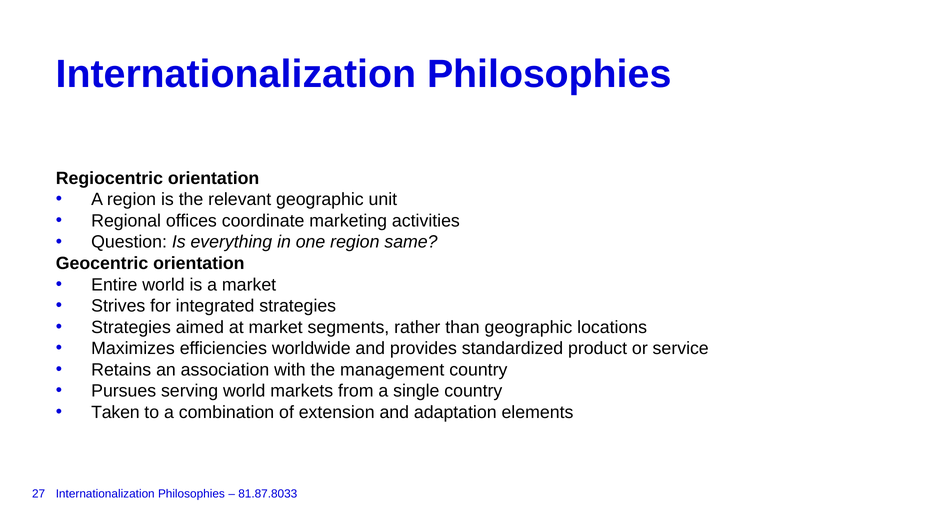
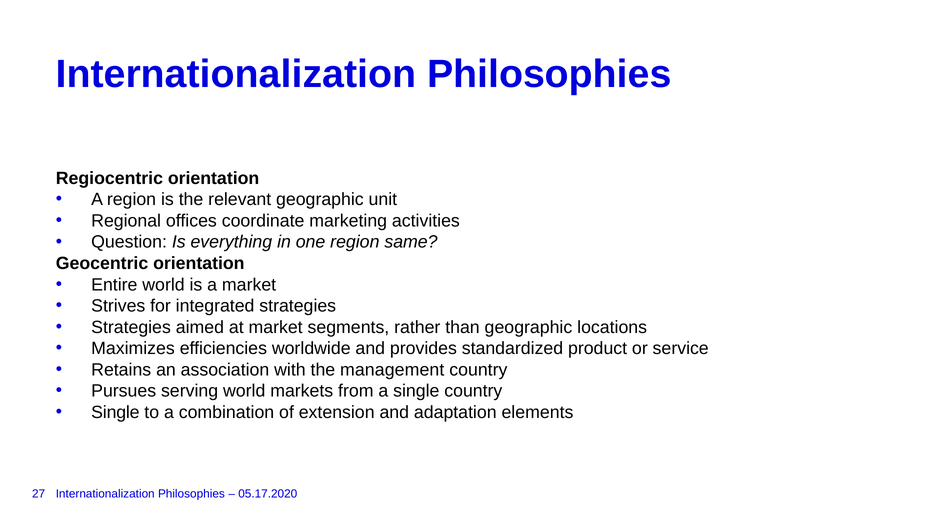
Taken: Taken -> Single (115, 412)
81.87.8033: 81.87.8033 -> 05.17.2020 (268, 493)
